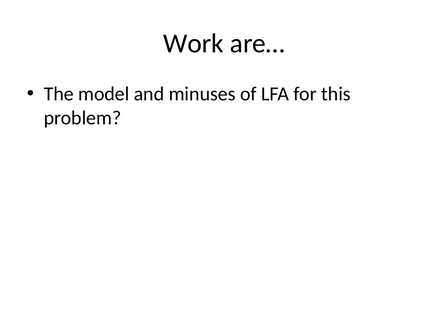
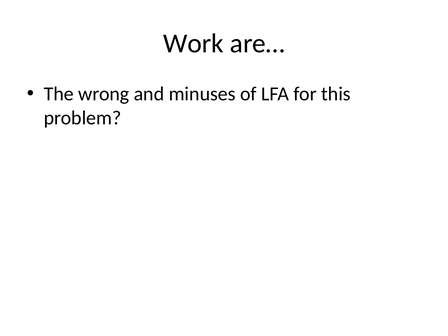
model: model -> wrong (104, 94)
